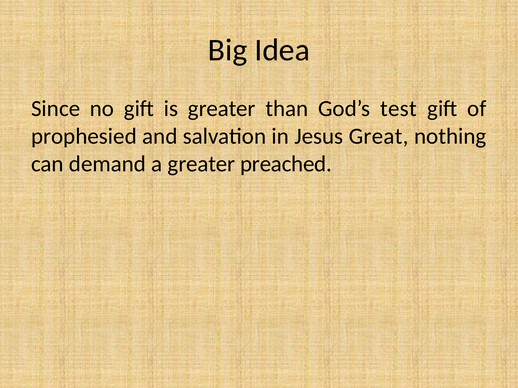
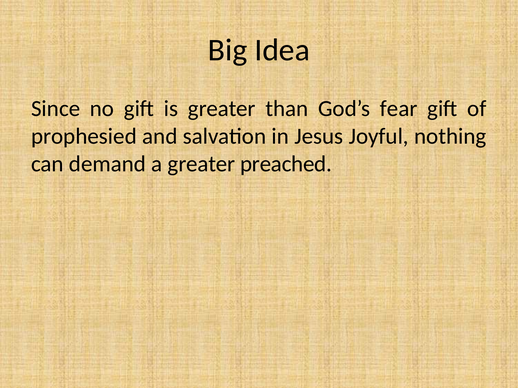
test: test -> fear (399, 109)
Great: Great -> Joyful (379, 136)
